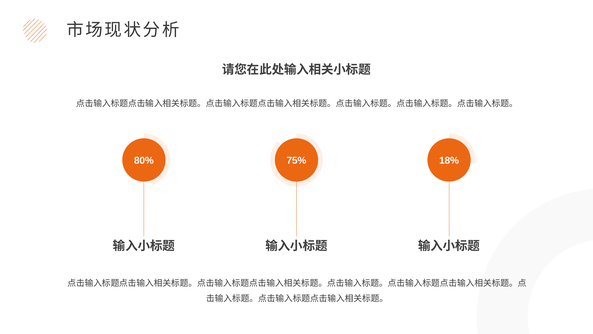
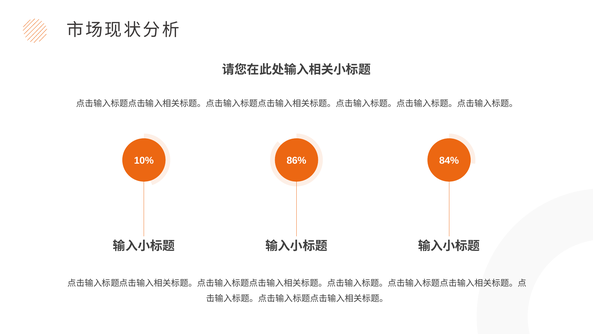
80%: 80% -> 10% (144, 160)
75%: 75% -> 86% (296, 160)
18%: 18% -> 84% (449, 160)
